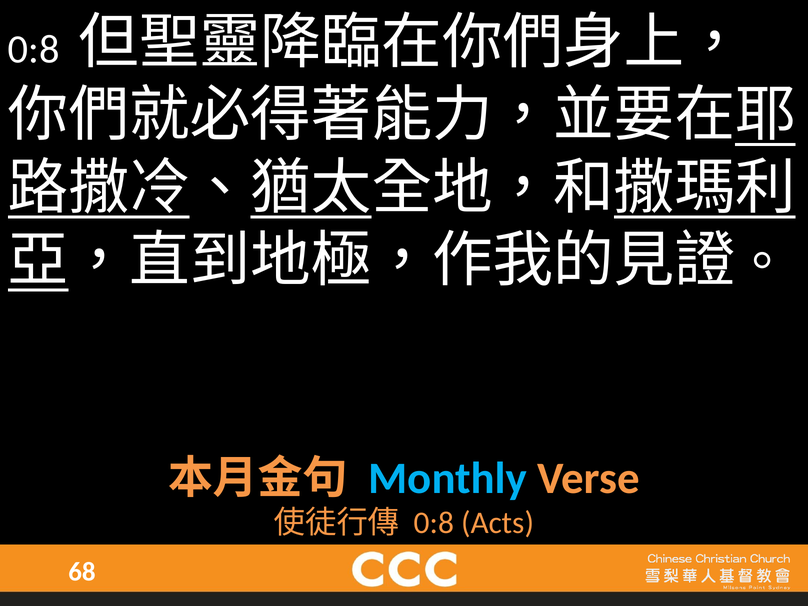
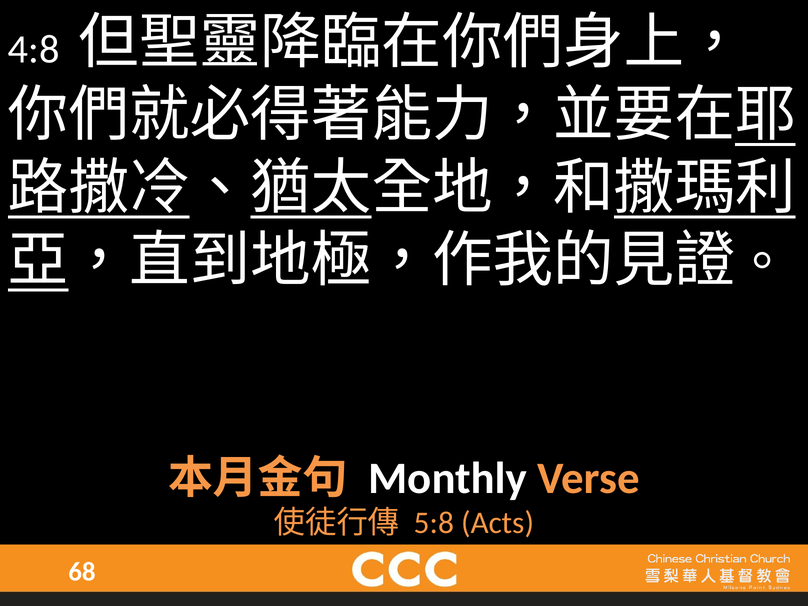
0:8: 0:8 -> 4:8 (34, 49)
Monthly colour: light blue -> white (448, 478)
0:8: 0:8 -> 5:8 (434, 523)
